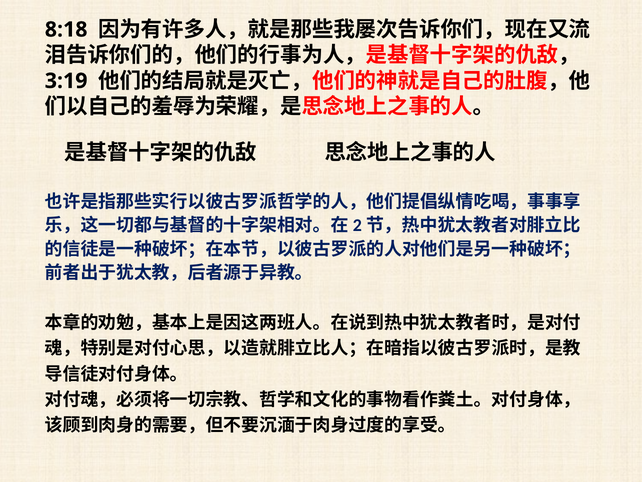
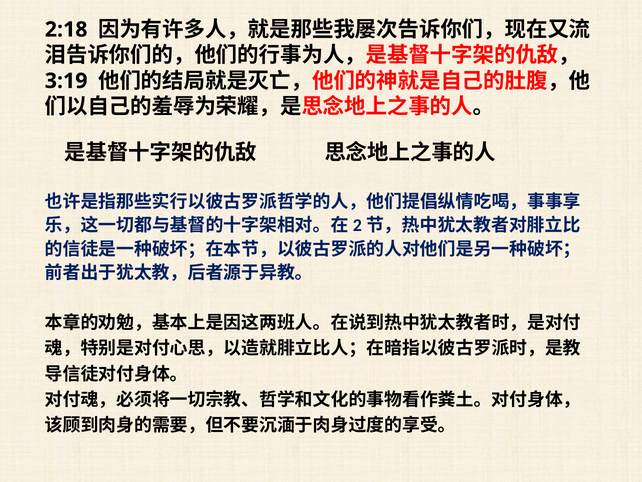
8:18: 8:18 -> 2:18 (66, 30)
